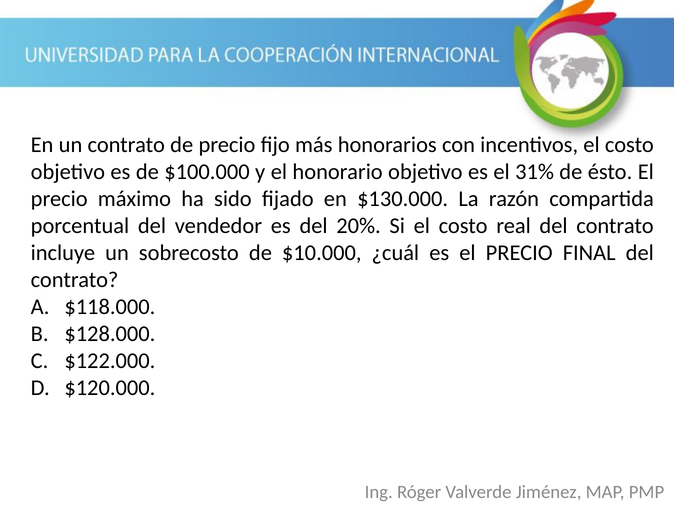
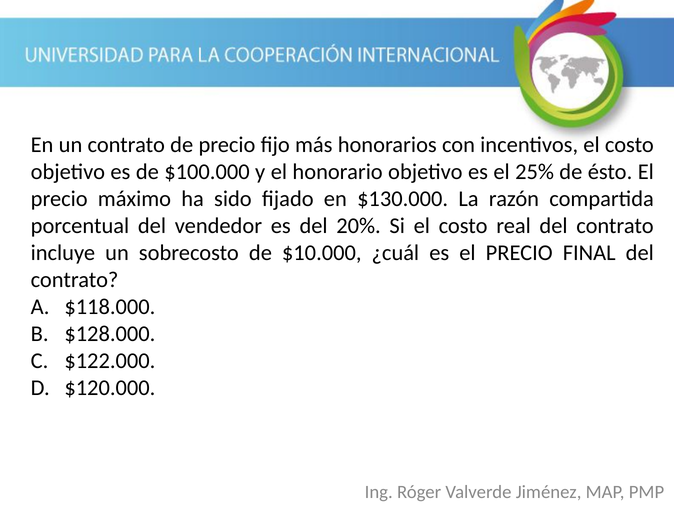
31%: 31% -> 25% (535, 172)
